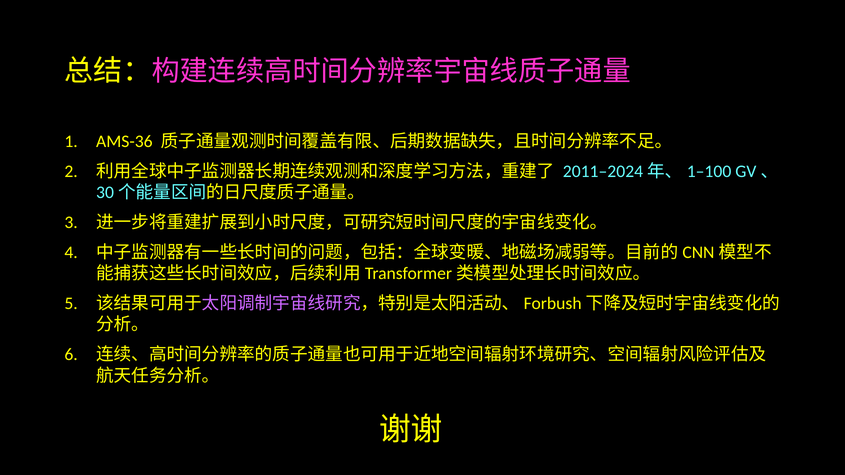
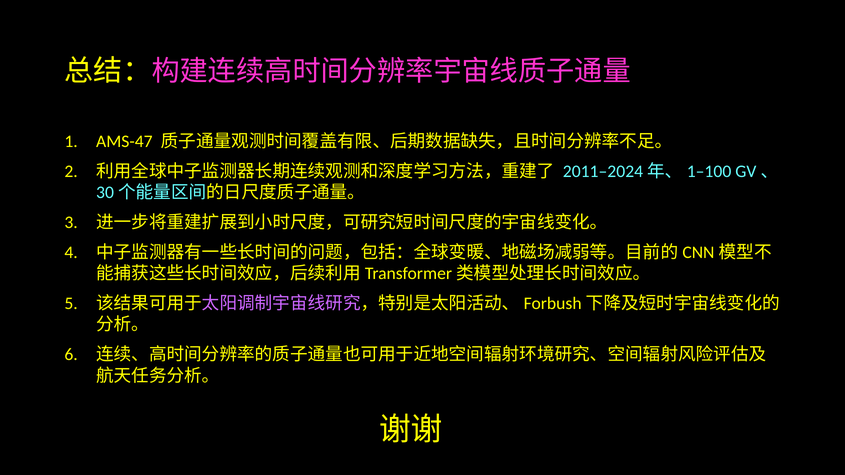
AMS-36: AMS-36 -> AMS-47 (124, 142)
